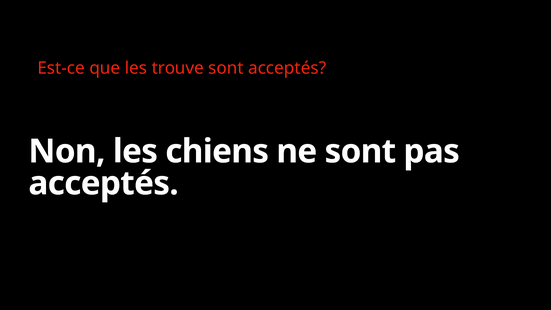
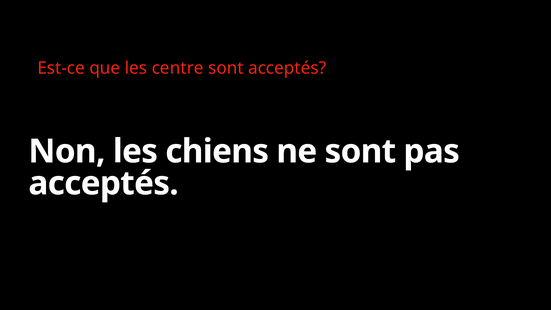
trouve: trouve -> centre (178, 68)
